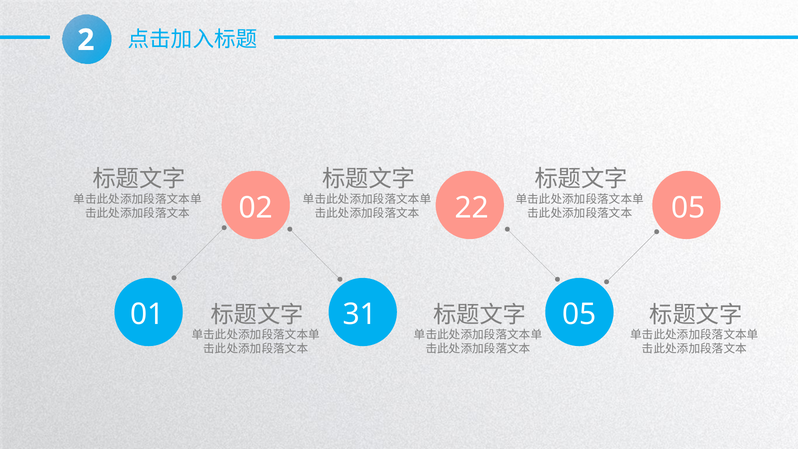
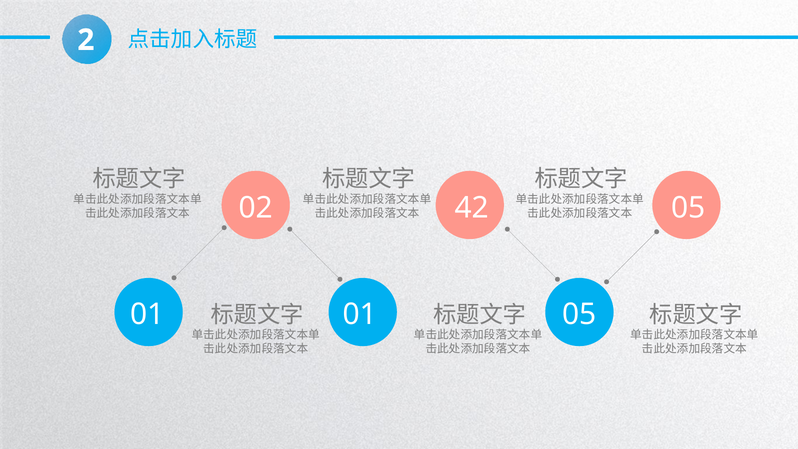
22: 22 -> 42 (472, 208)
01 31: 31 -> 01 (360, 315)
